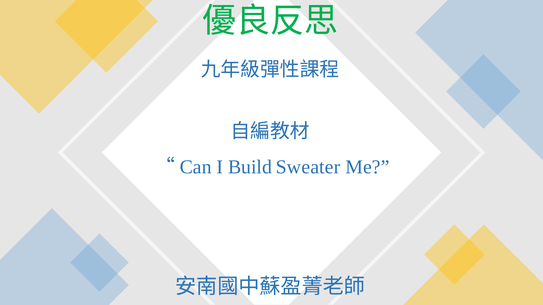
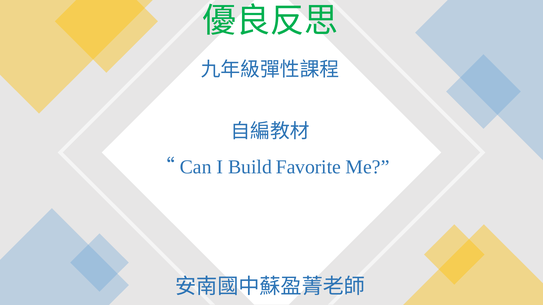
Sweater: Sweater -> Favorite (308, 167)
